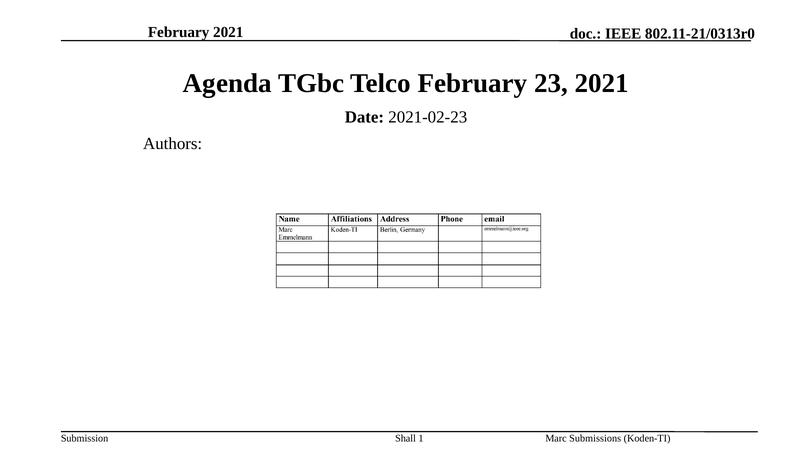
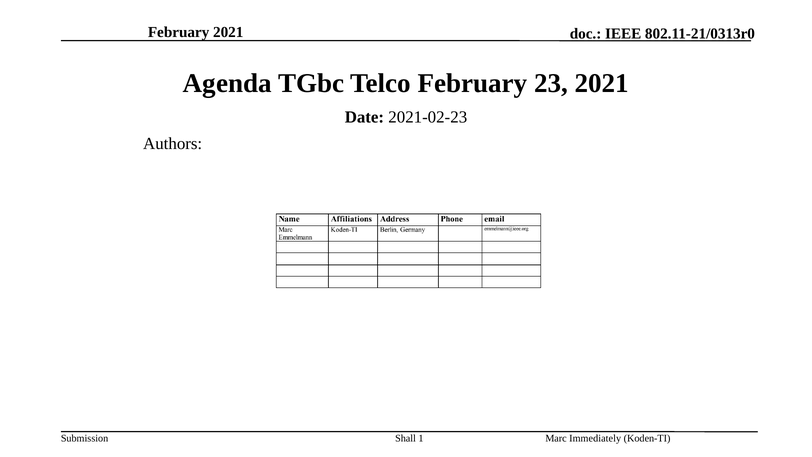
Submissions: Submissions -> Immediately (595, 438)
